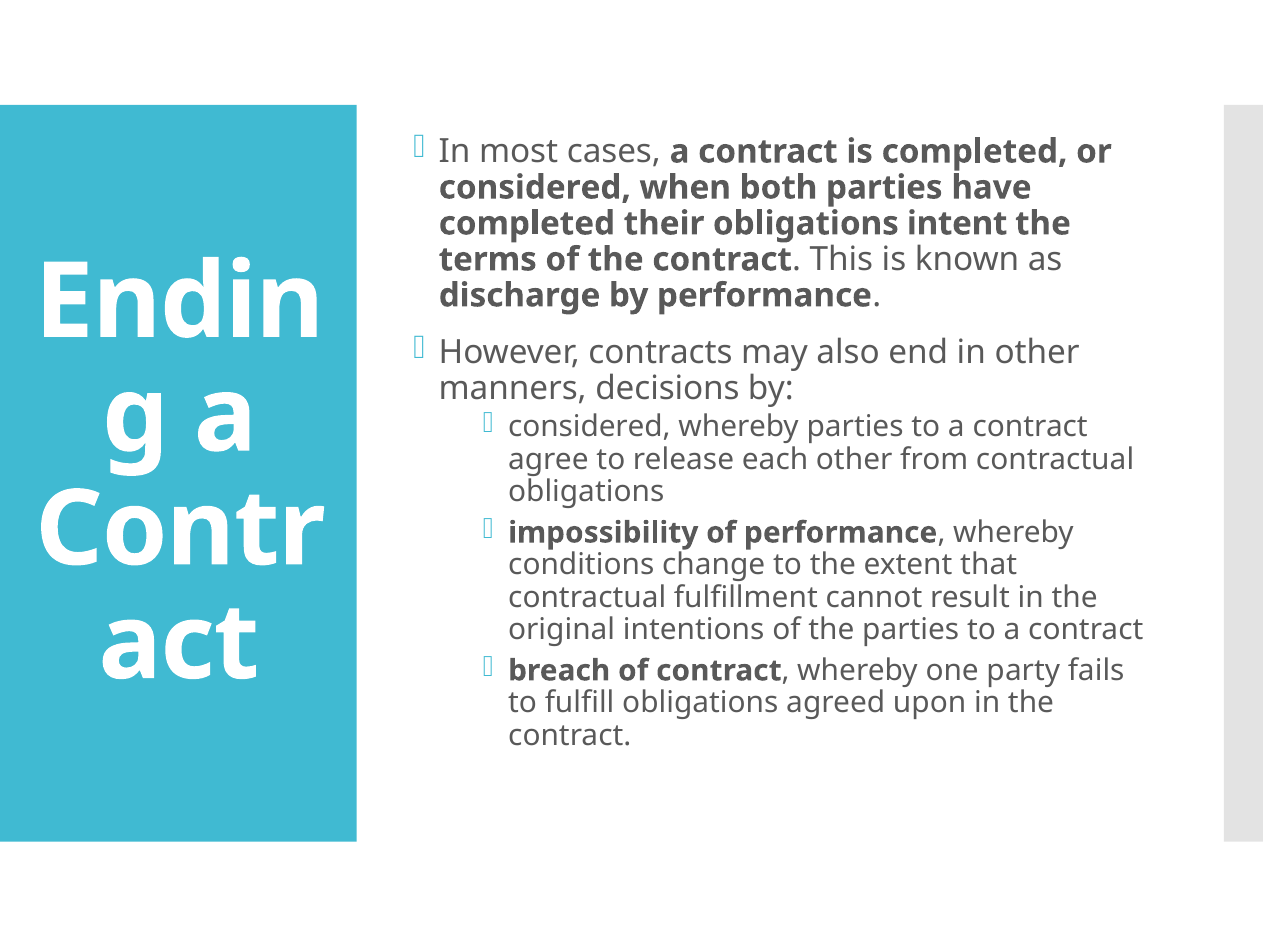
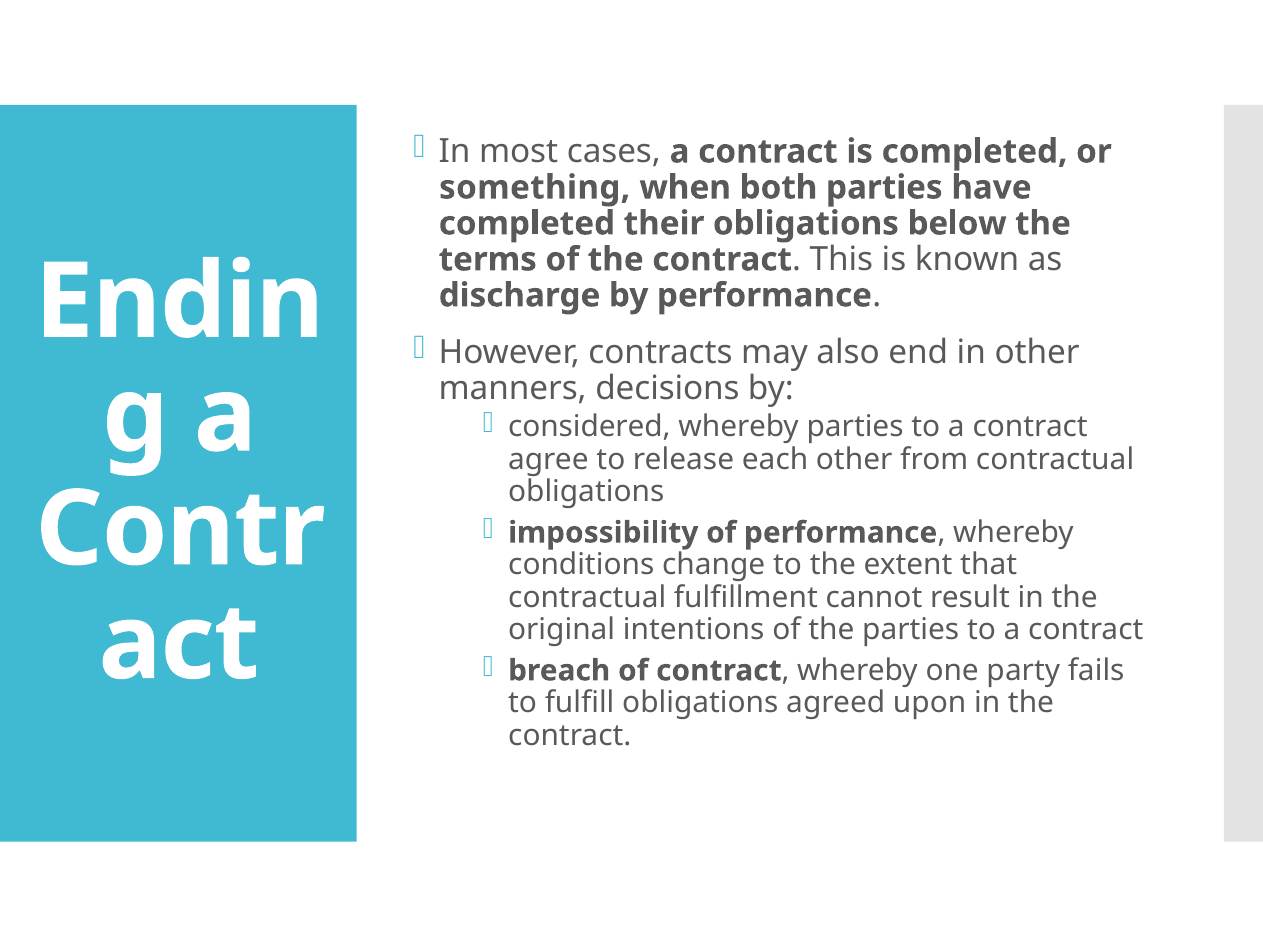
considered: considered -> something (535, 187)
intent: intent -> below (957, 223)
